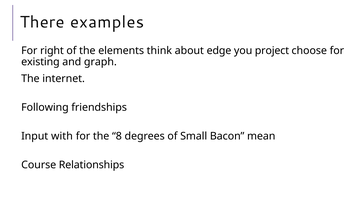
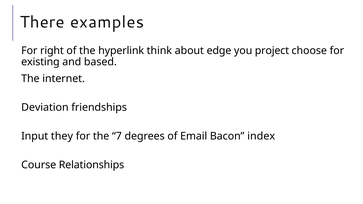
elements: elements -> hyperlink (121, 51)
graph: graph -> based (100, 62)
Following: Following -> Deviation (45, 107)
with: with -> they (62, 136)
8: 8 -> 7 (117, 136)
Small: Small -> Email (194, 136)
mean: mean -> index (261, 136)
